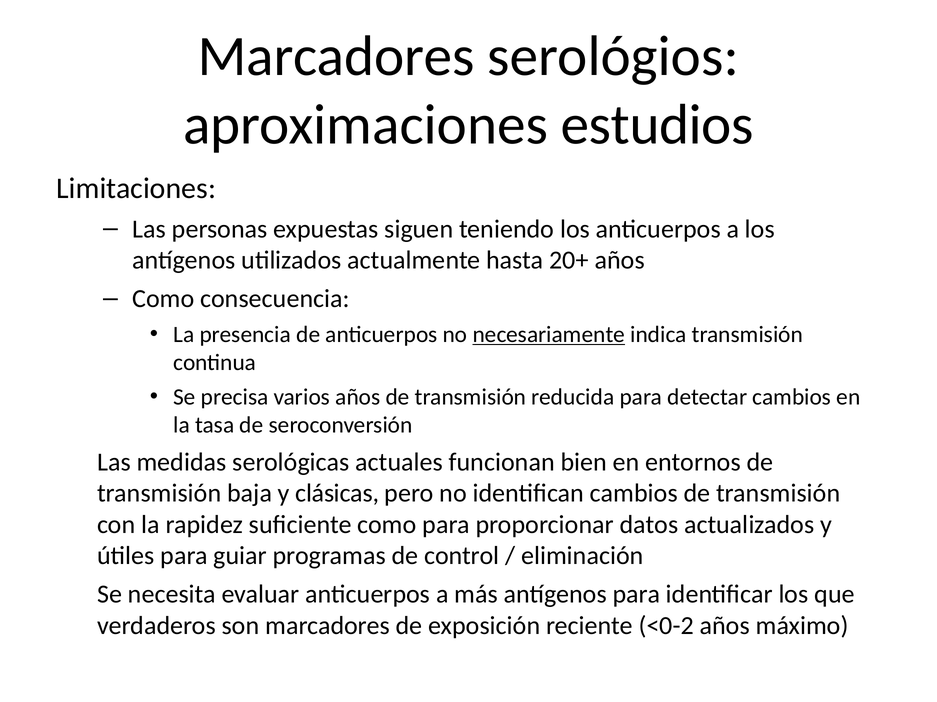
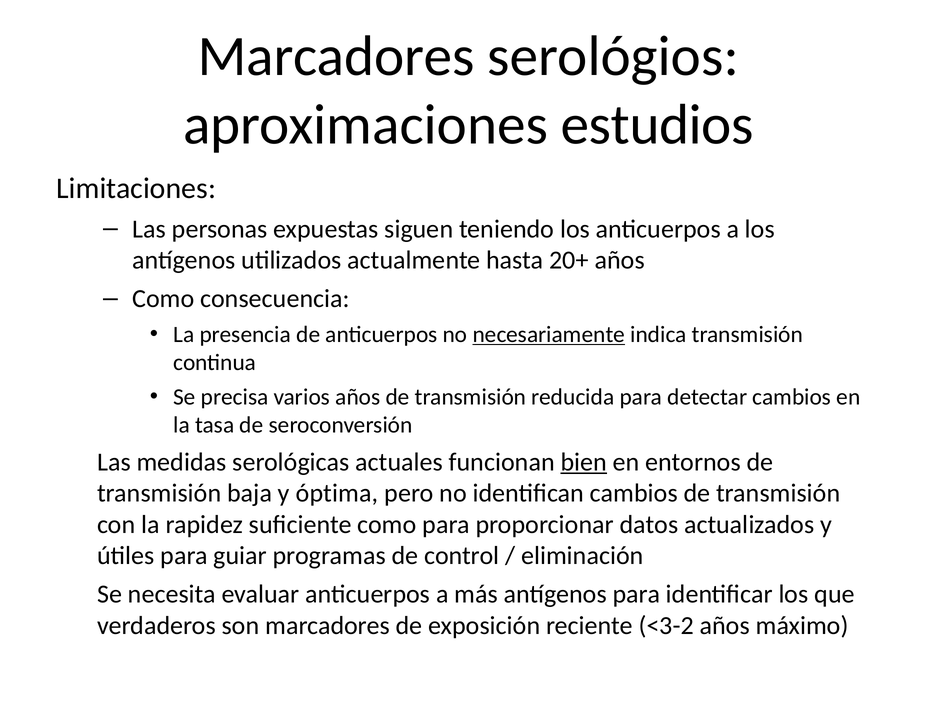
bien underline: none -> present (584, 463)
clásicas: clásicas -> óptima (337, 494)
<0-2: <0-2 -> <3-2 (666, 626)
